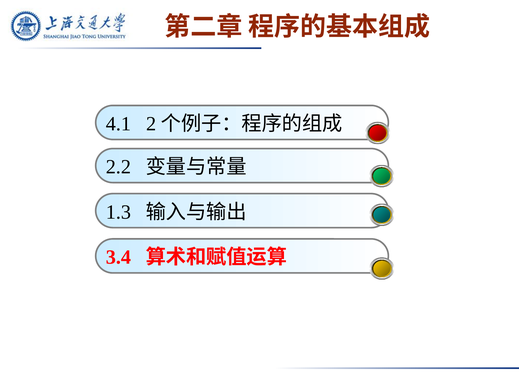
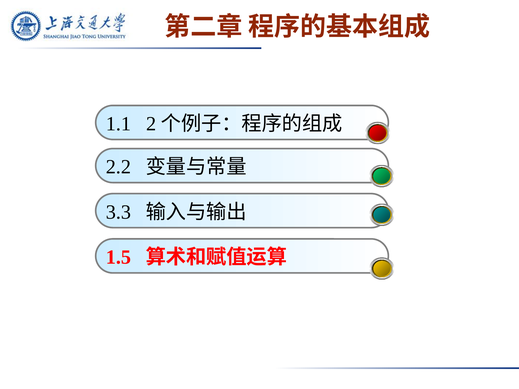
4.1: 4.1 -> 1.1 (118, 124)
1.3: 1.3 -> 3.3 (118, 212)
3.4: 3.4 -> 1.5 (118, 257)
